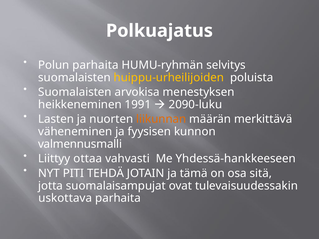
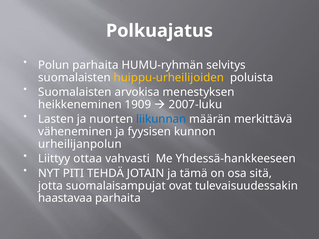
1991: 1991 -> 1909 (138, 105)
2090-luku: 2090-luku -> 2007-luku (195, 105)
liikunnan colour: orange -> blue (161, 119)
valmennusmalli: valmennusmalli -> urheilijanpolun (80, 144)
uskottava: uskottava -> haastavaa (65, 198)
